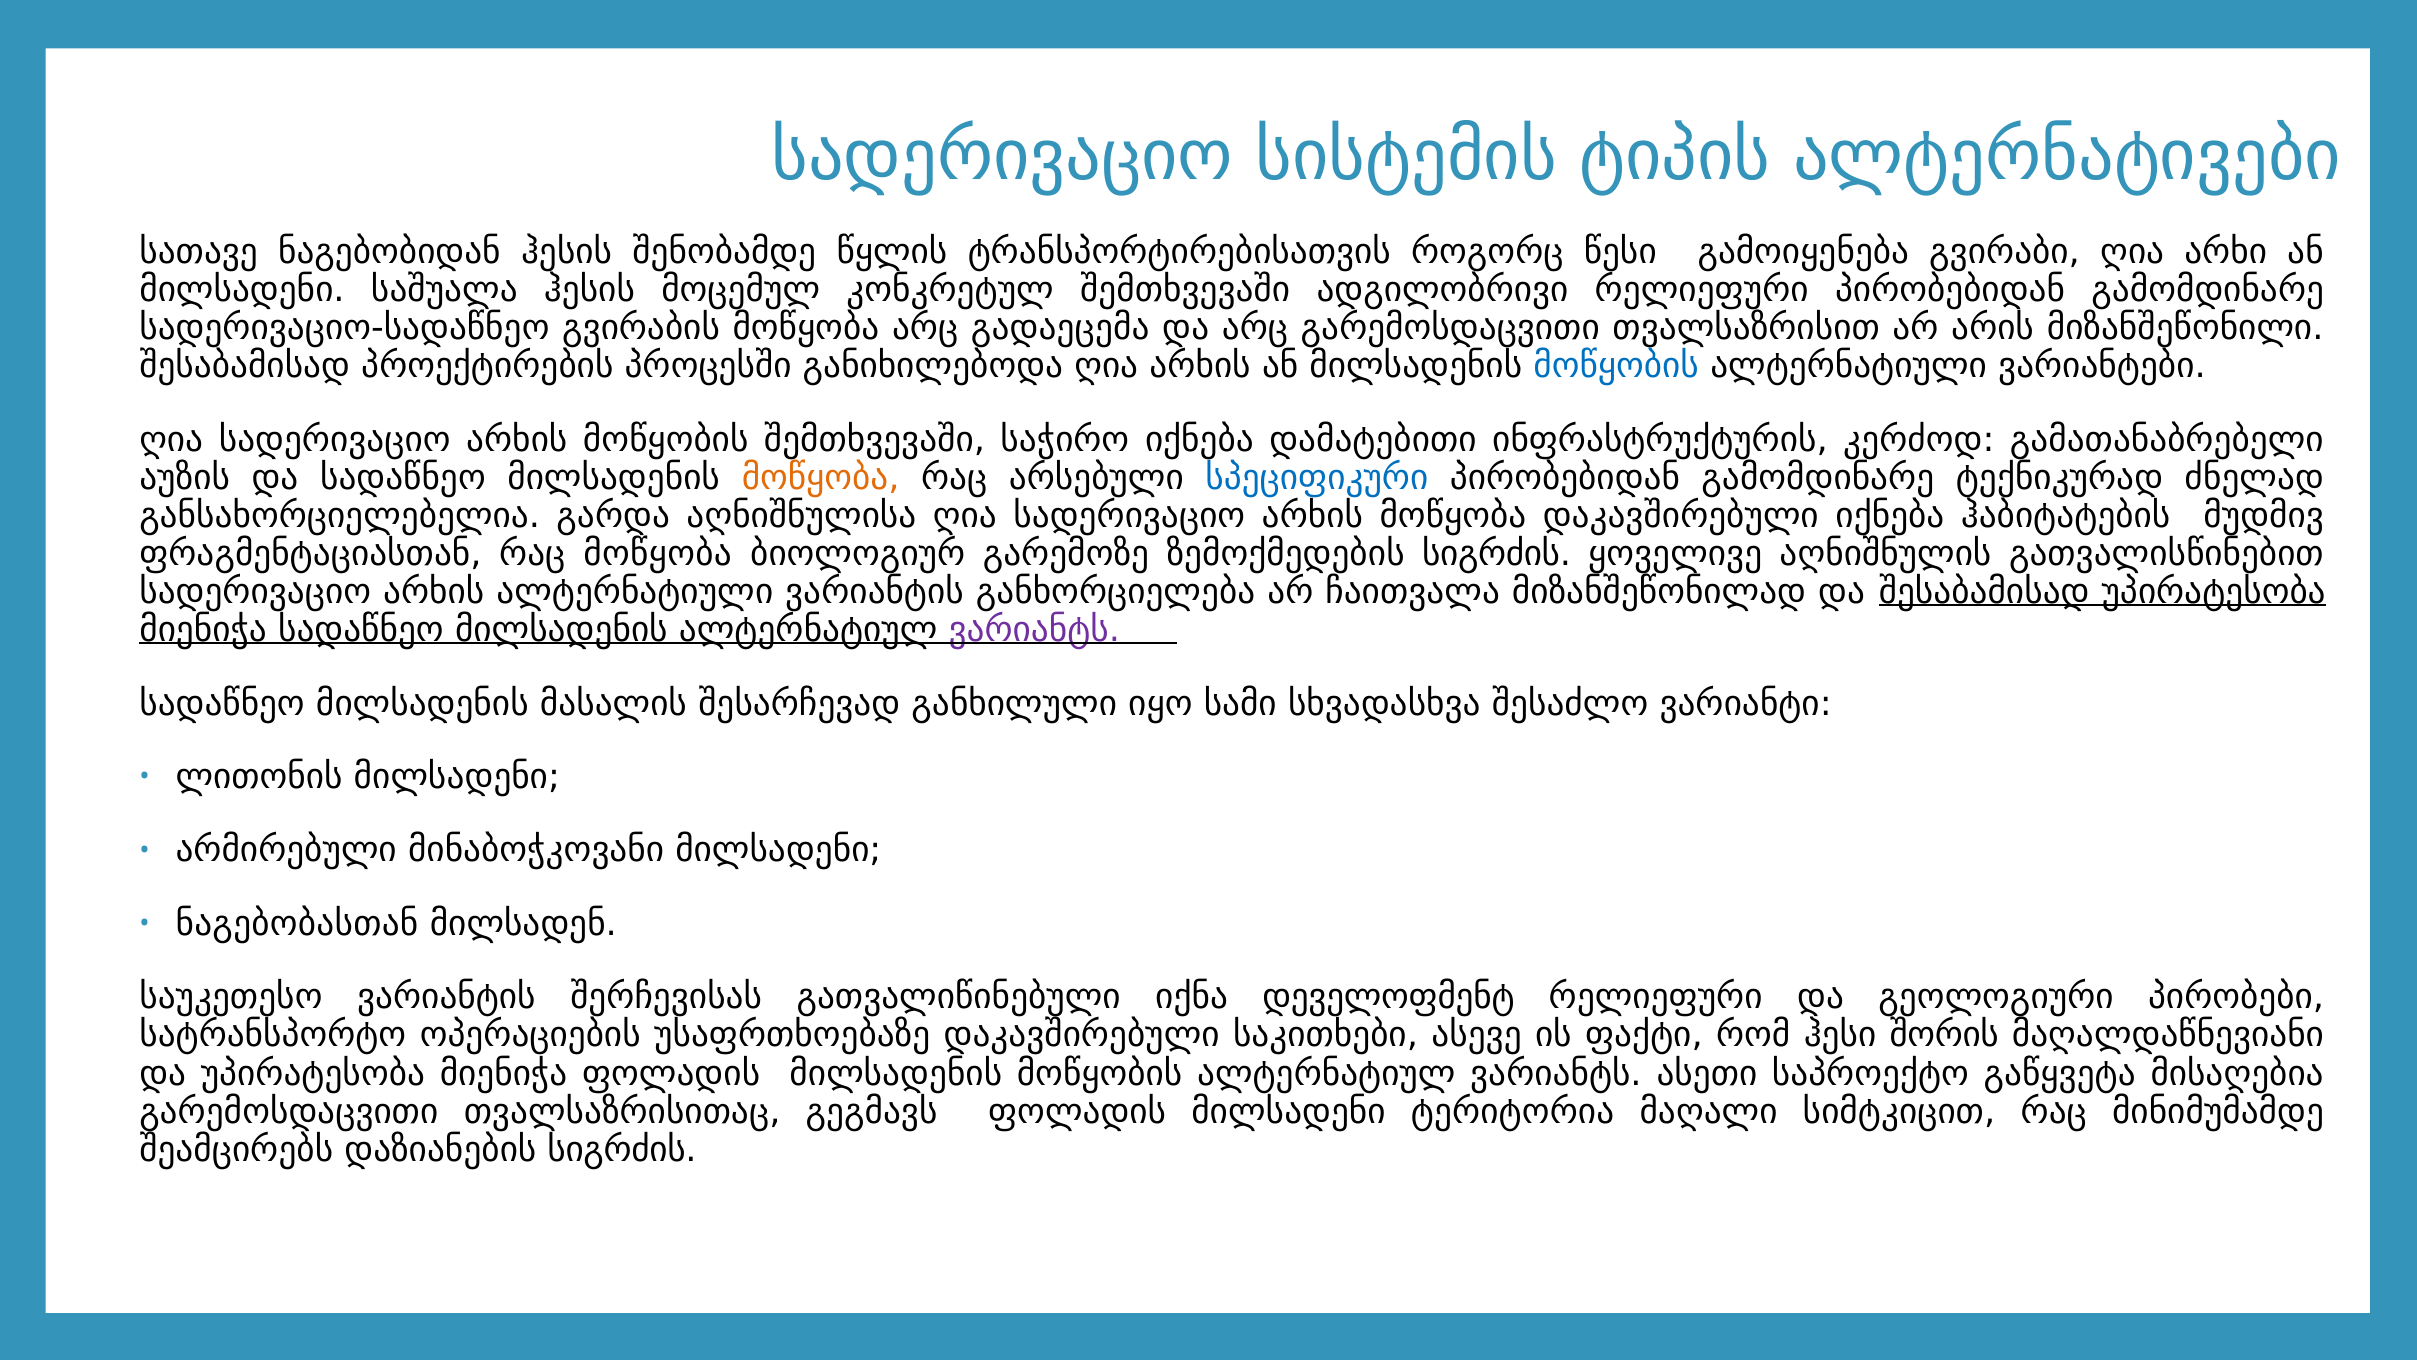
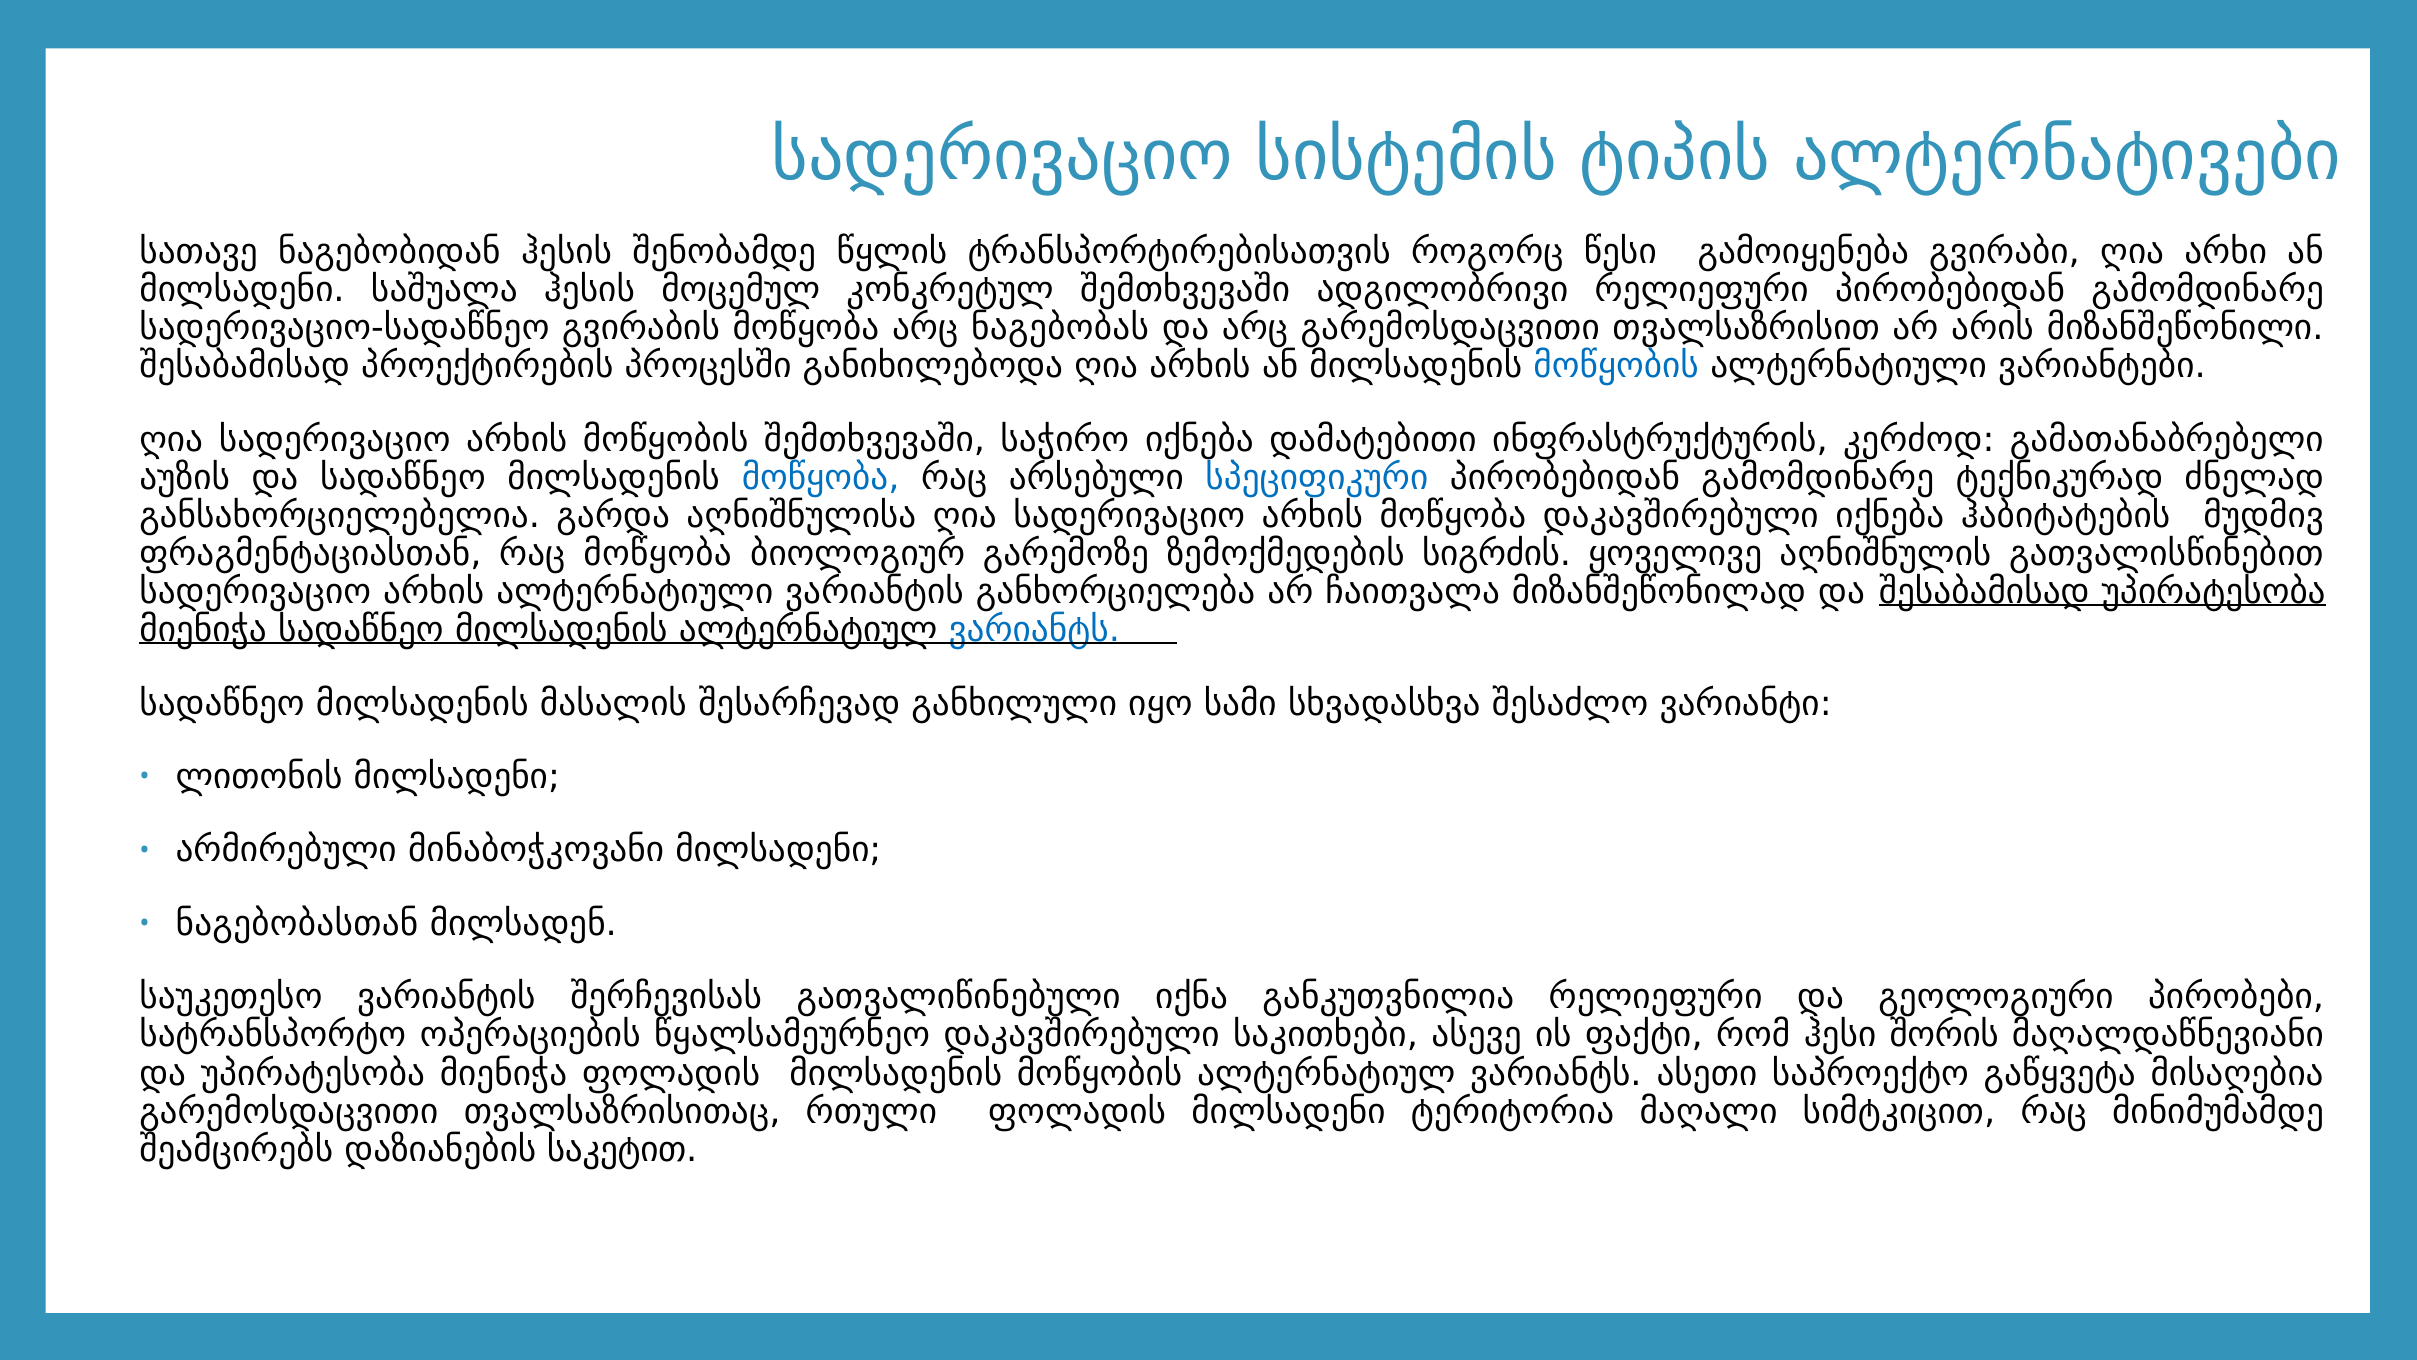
გადაეცემა: გადაეცემა -> ნაგებობას (1060, 328)
მოწყობა colour: orange -> blue (821, 478)
ვარიანტს colour: purple -> blue (1034, 630)
დეველოფმენტ: დეველოფმენტ -> განკუთვნილია (1388, 997)
უსაფრთხოებაზე: უსაფრთხოებაზე -> წყალსამეურნეო (792, 1035)
გეგმავს: გეგმავს -> რთული (871, 1111)
დაზიანების სიგრძის: სიგრძის -> საკეტით (622, 1149)
